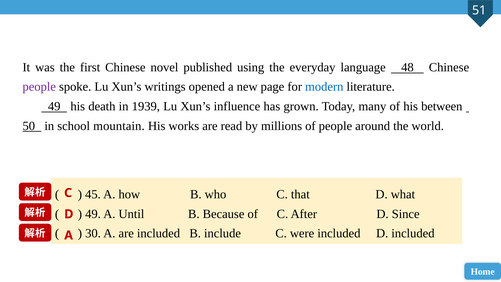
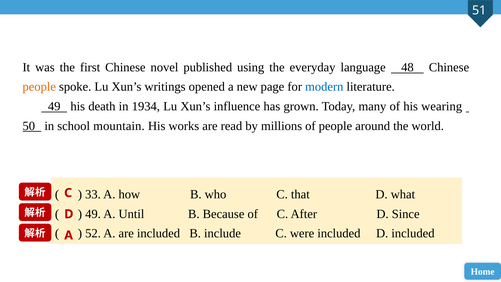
people colour: purple -> orange (39, 87)
1939: 1939 -> 1934 (146, 106)
between: between -> wearing (442, 106)
45: 45 -> 33 (93, 194)
30: 30 -> 52 (93, 233)
